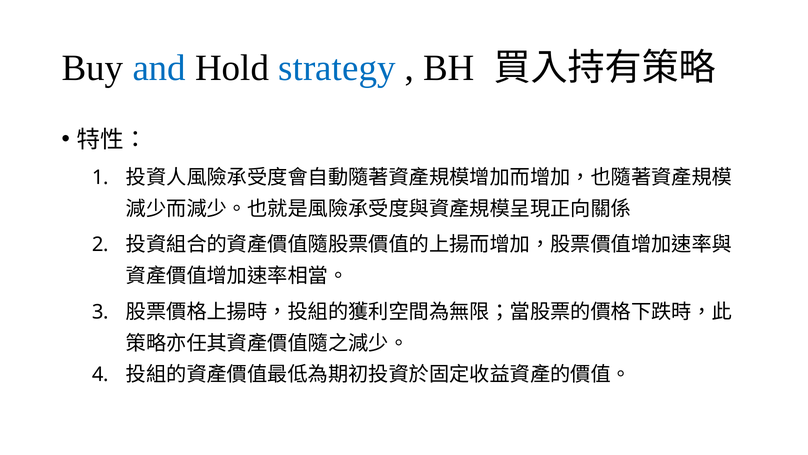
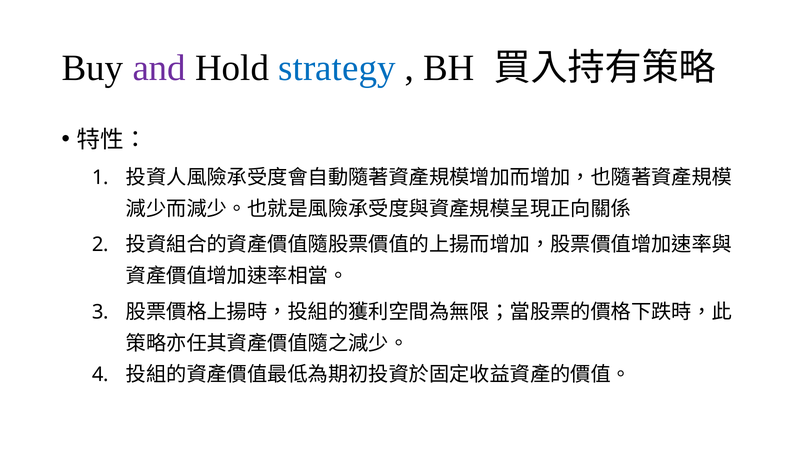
and colour: blue -> purple (159, 68)
